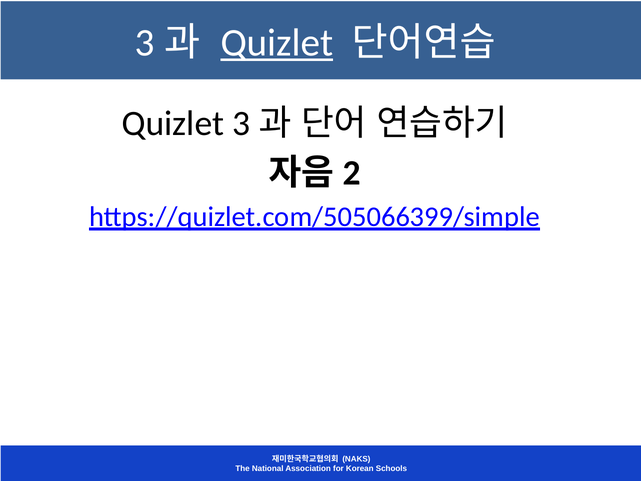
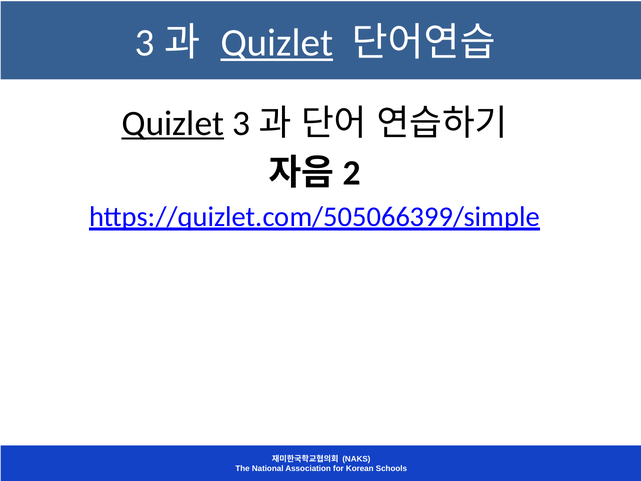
Quizlet underline: none -> present (173, 123)
